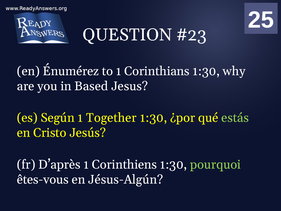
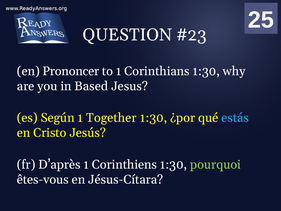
Énumérez: Énumérez -> Prononcer (71, 71)
estás colour: light green -> light blue (235, 118)
Jésus-Algún: Jésus-Algún -> Jésus-Cítara (126, 179)
